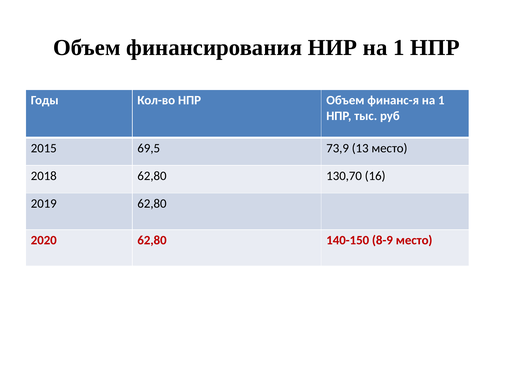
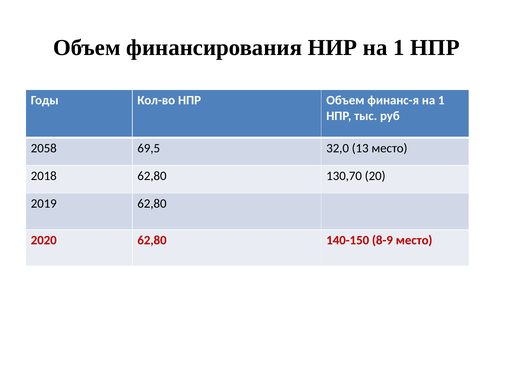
2015: 2015 -> 2058 (44, 148)
73,9: 73,9 -> 32,0 (338, 148)
16: 16 -> 20 (375, 176)
